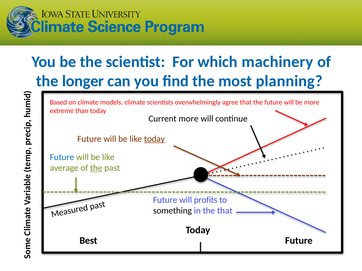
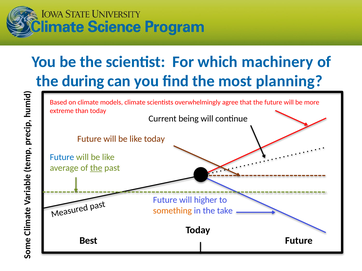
longer: longer -> during (83, 81)
Current more: more -> being (189, 119)
today underline: present -> none (154, 139)
profits: profits -> higher (206, 200)
something colour: black -> orange (172, 211)
the that: that -> take (225, 211)
